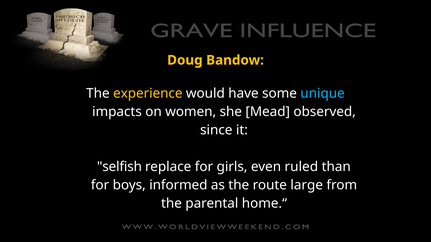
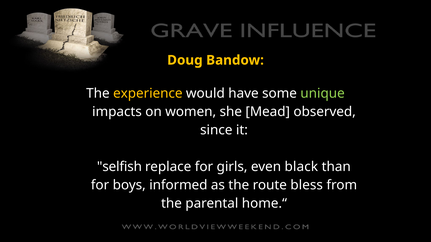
unique colour: light blue -> light green (323, 94)
ruled: ruled -> black (301, 167)
large: large -> bless (307, 186)
